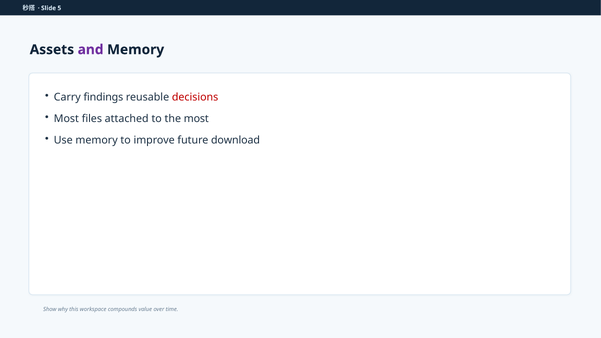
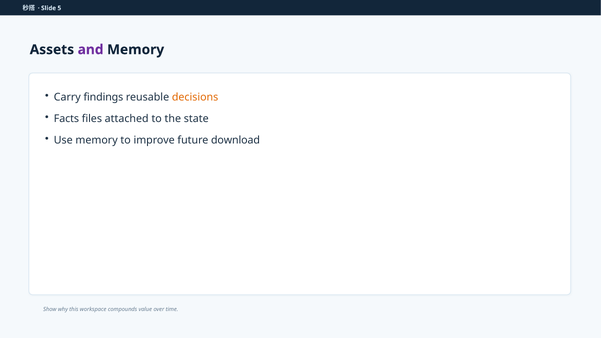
decisions colour: red -> orange (195, 97)
Most: Most -> Facts (66, 119)
the most: most -> state (196, 119)
